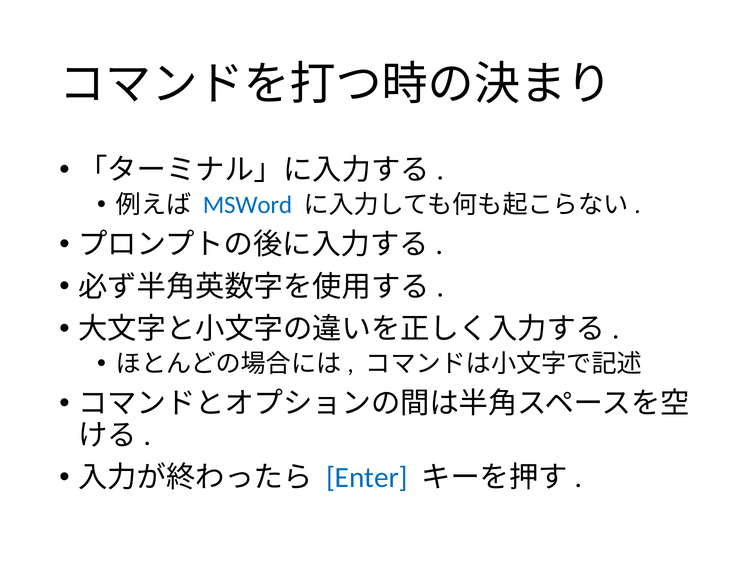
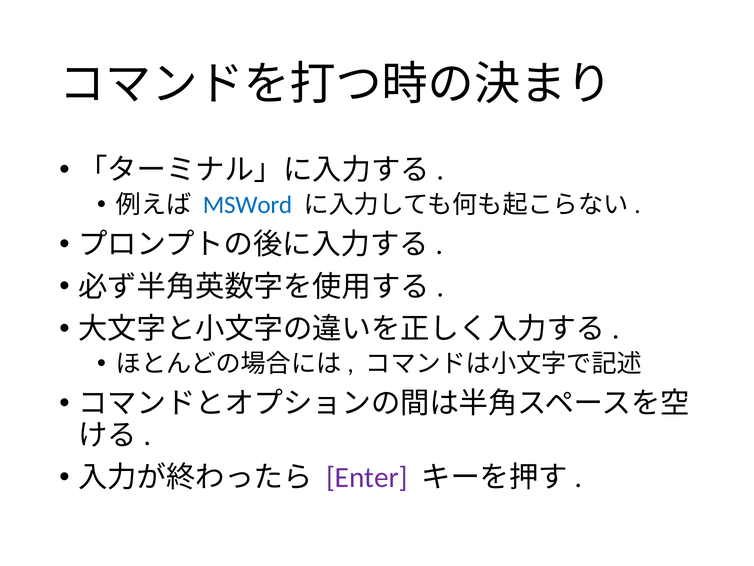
Enter colour: blue -> purple (367, 477)
